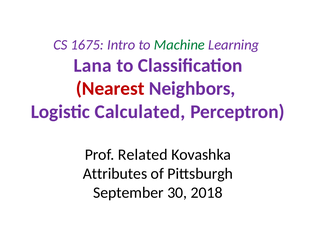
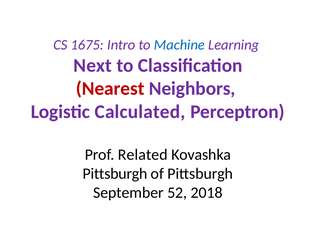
Machine colour: green -> blue (179, 45)
Lana: Lana -> Next (93, 65)
Attributes: Attributes -> Pittsburgh (115, 174)
30: 30 -> 52 (177, 193)
